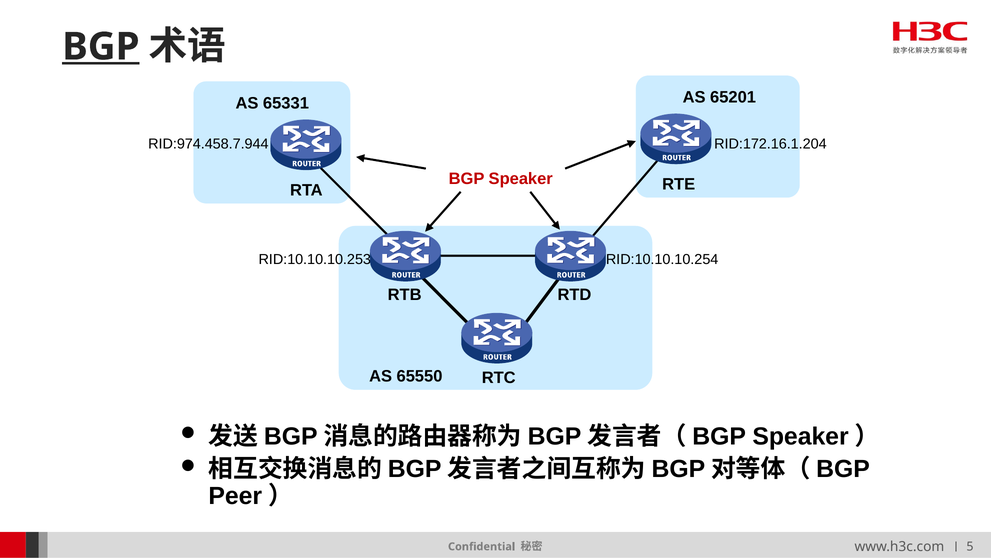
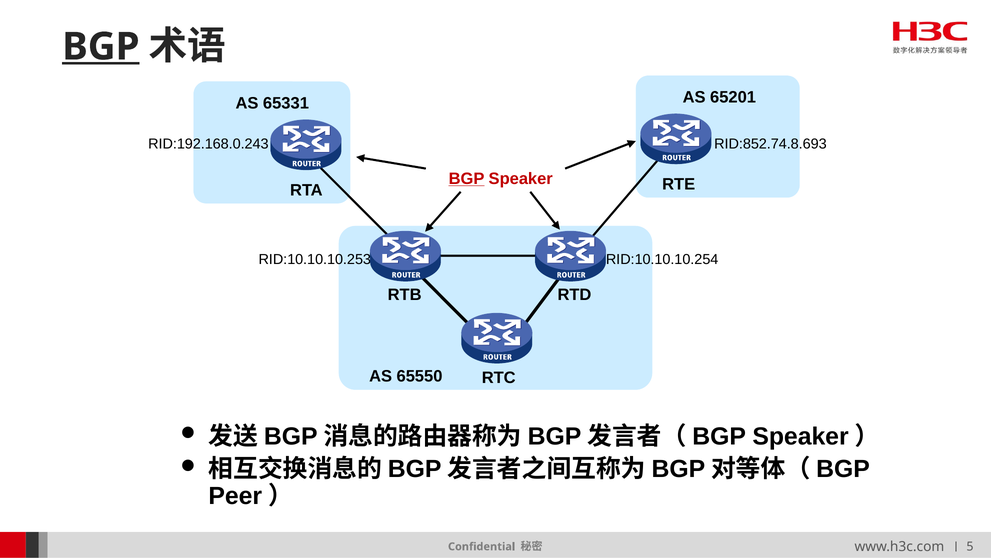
RID:172.16.1.204: RID:172.16.1.204 -> RID:852.74.8.693 (770, 144)
RID:974.458.7.944: RID:974.458.7.944 -> RID:192.168.0.243 (208, 144)
BGP underline: none -> present (467, 178)
